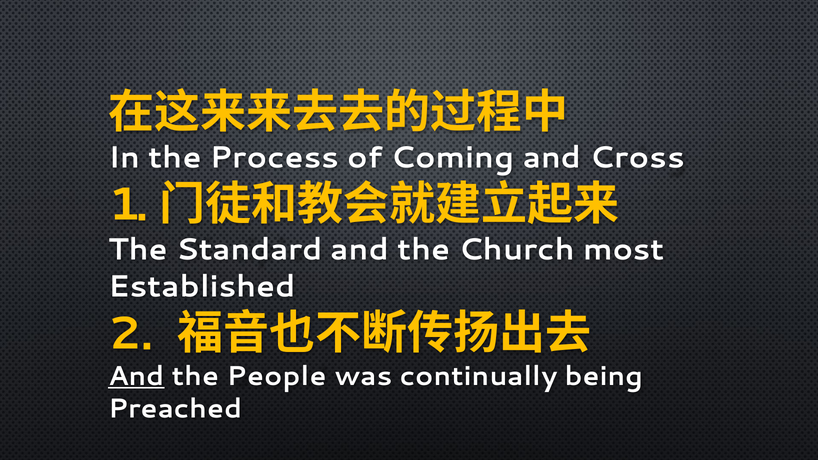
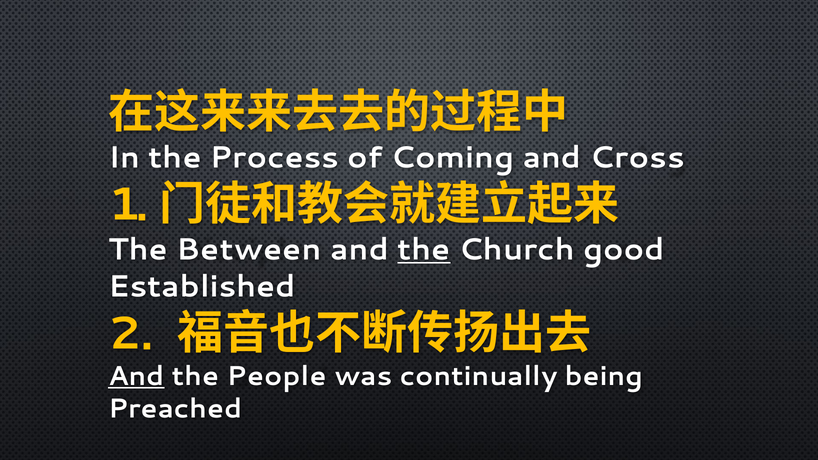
Standard: Standard -> Between (249, 250)
the underline: none -> present (424, 250)
most: most -> good (624, 250)
